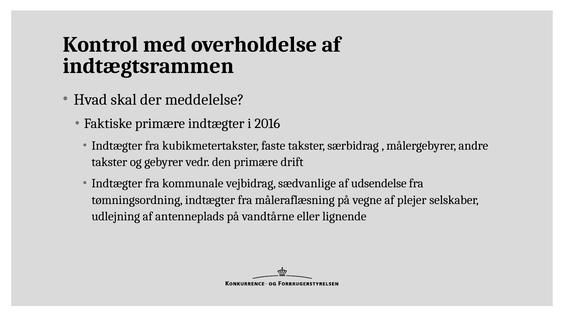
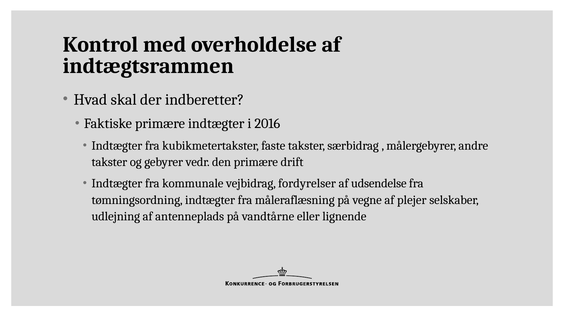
meddelelse: meddelelse -> indberetter (205, 100)
sædvanlige: sædvanlige -> fordyrelser (307, 184)
